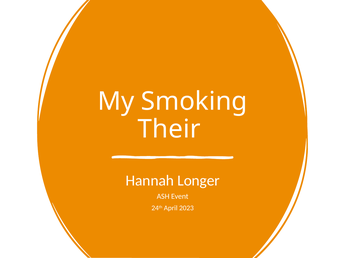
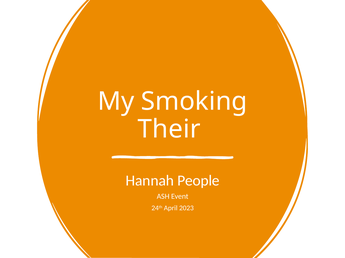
Longer: Longer -> People (199, 181)
